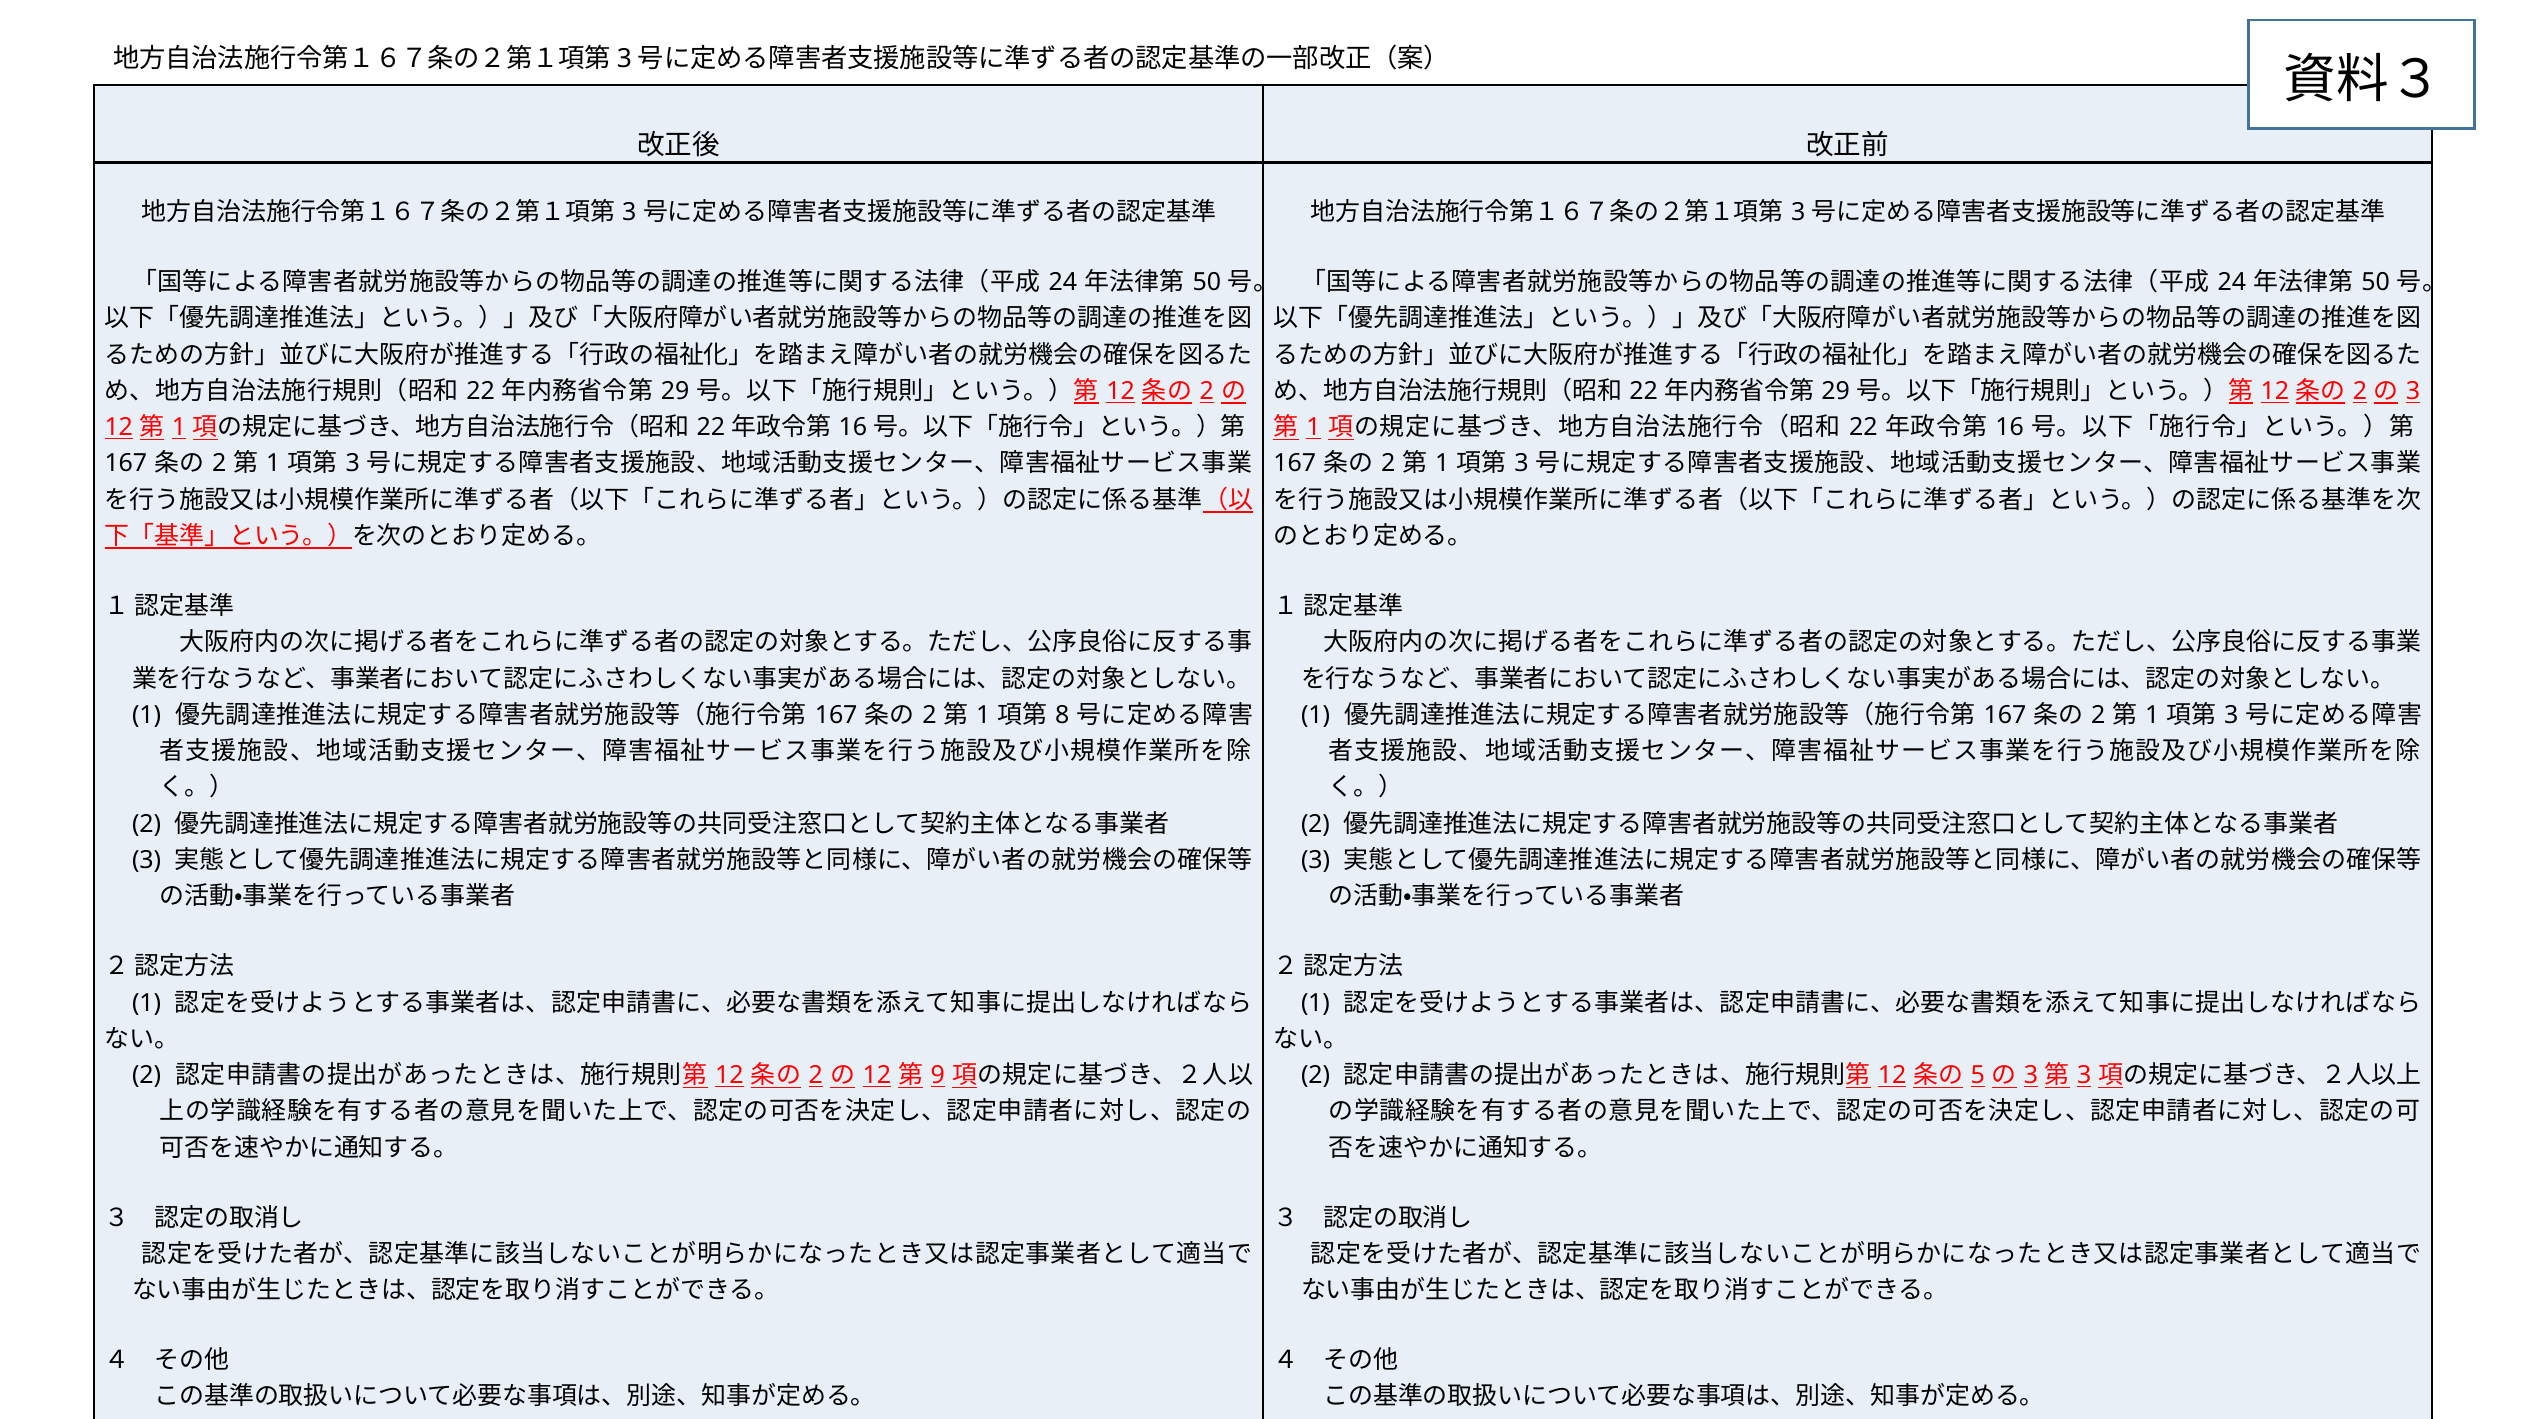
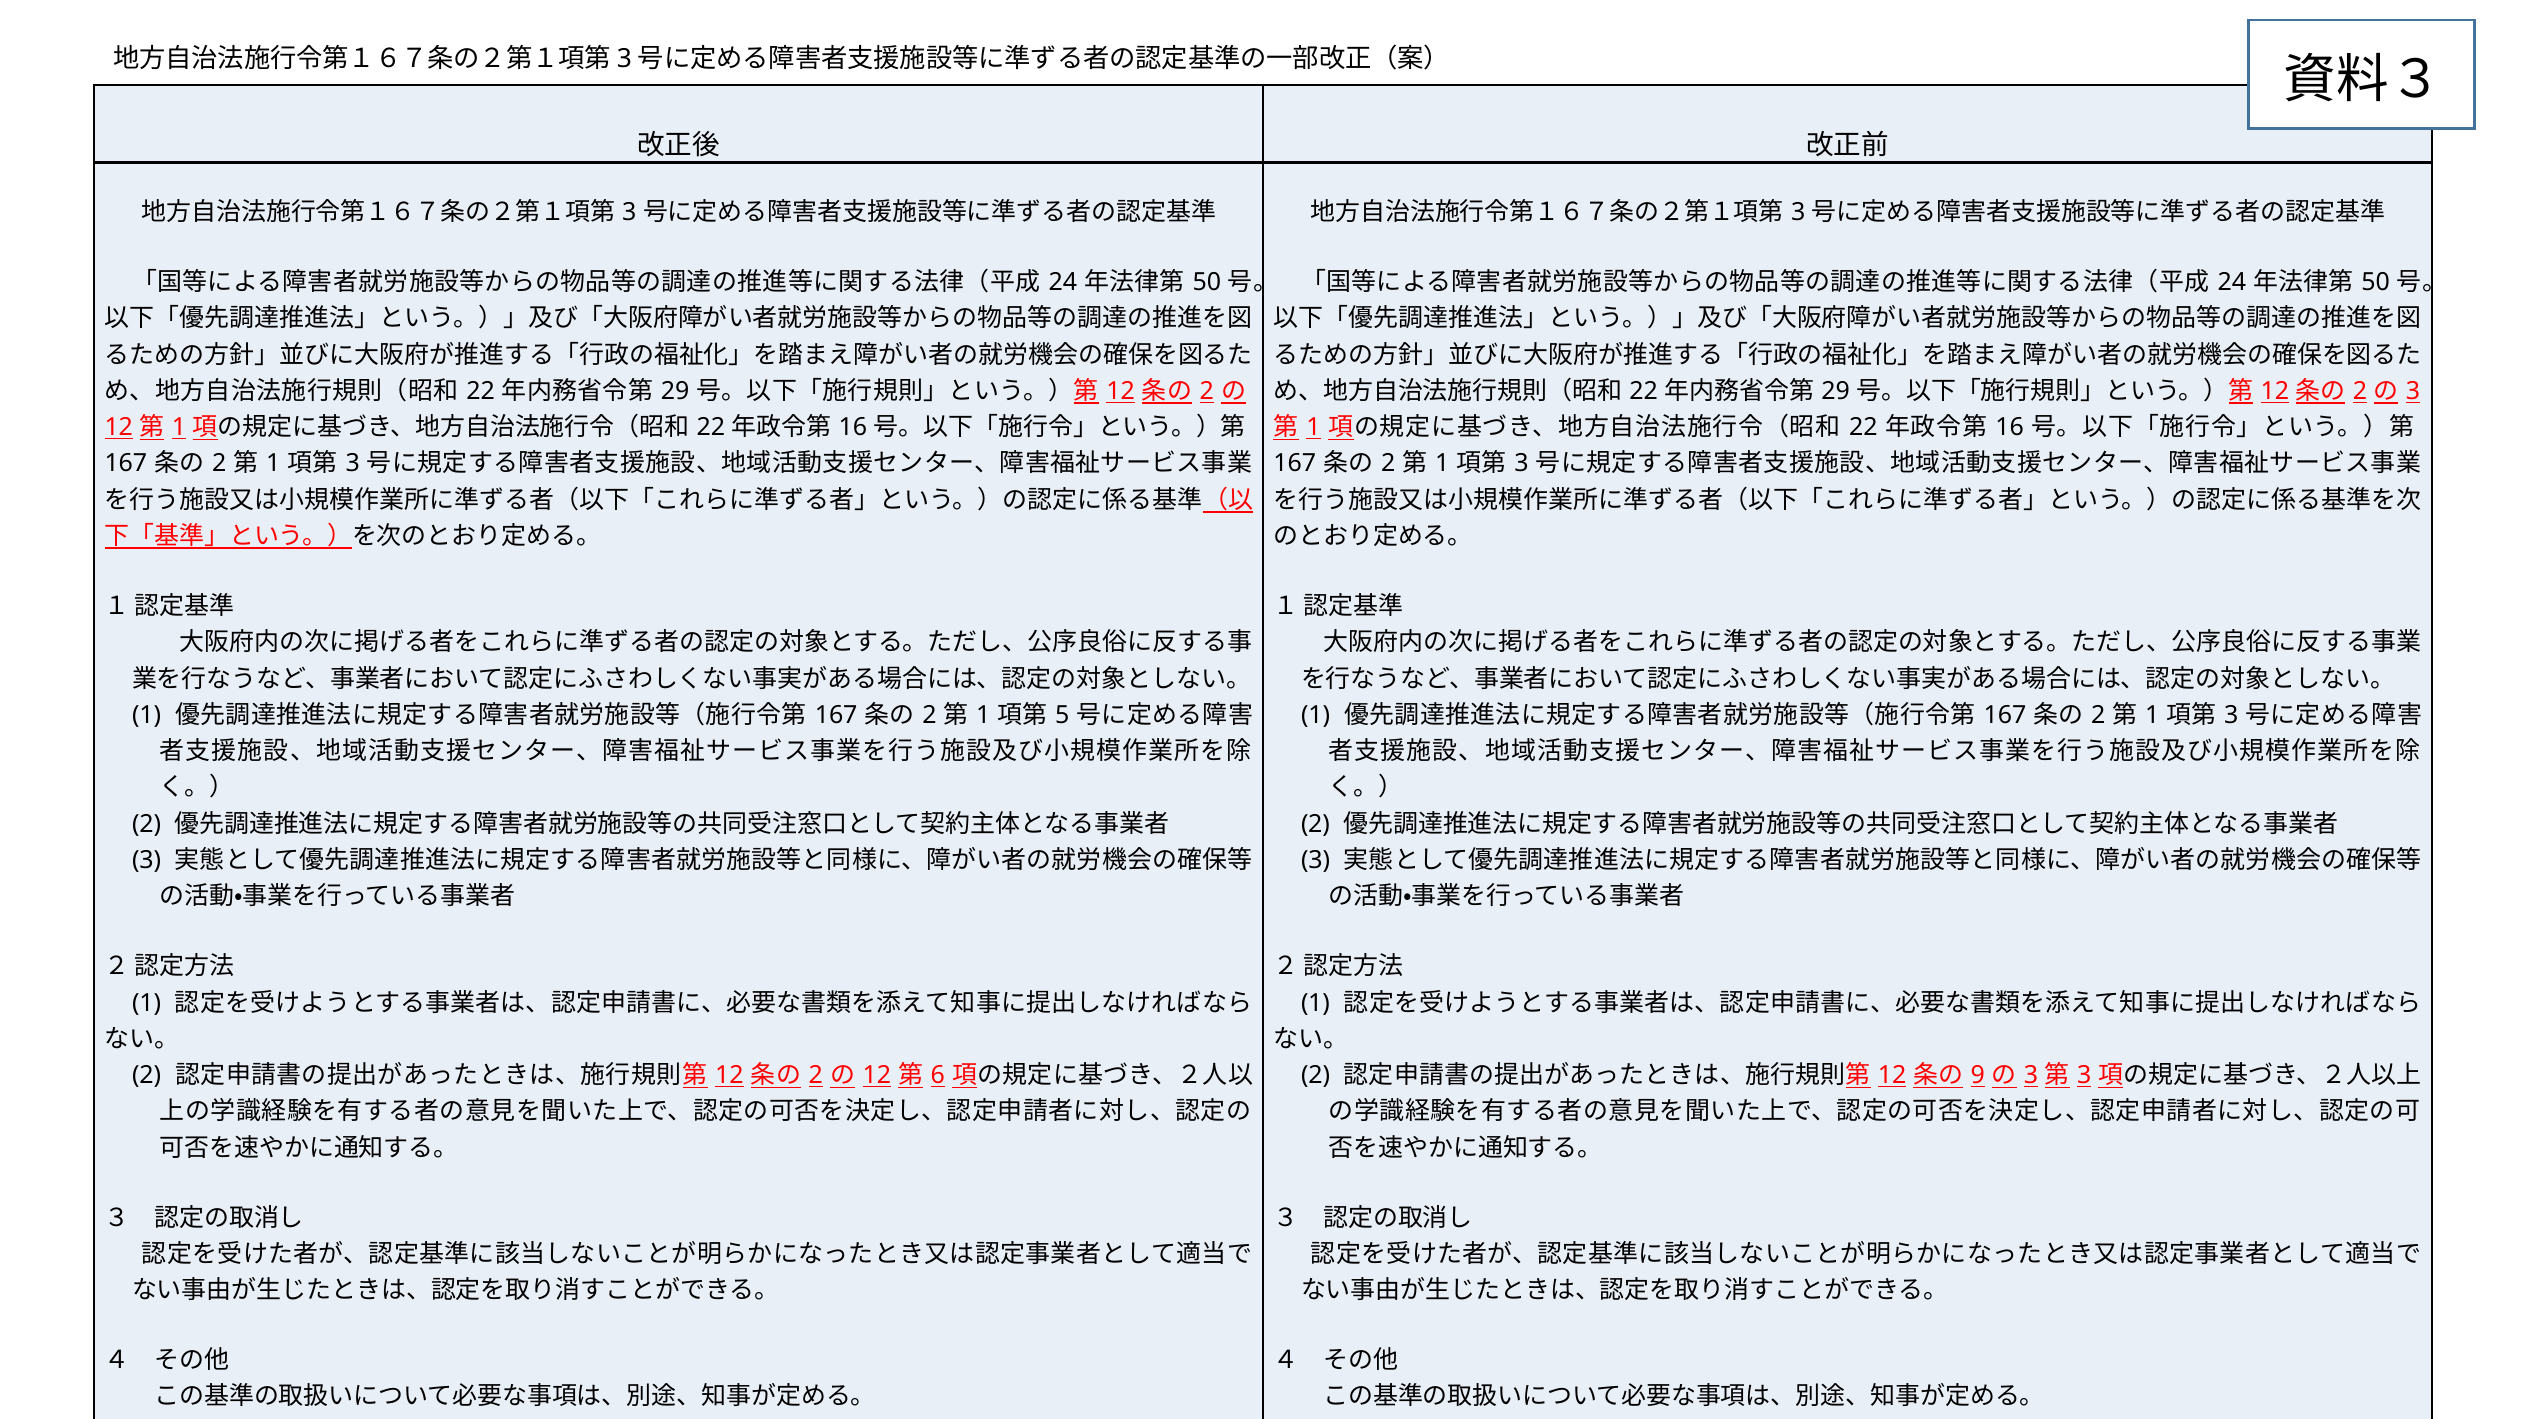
8: 8 -> 5 (1062, 715)
9: 9 -> 6 (938, 1075)
5: 5 -> 9 (1978, 1075)
